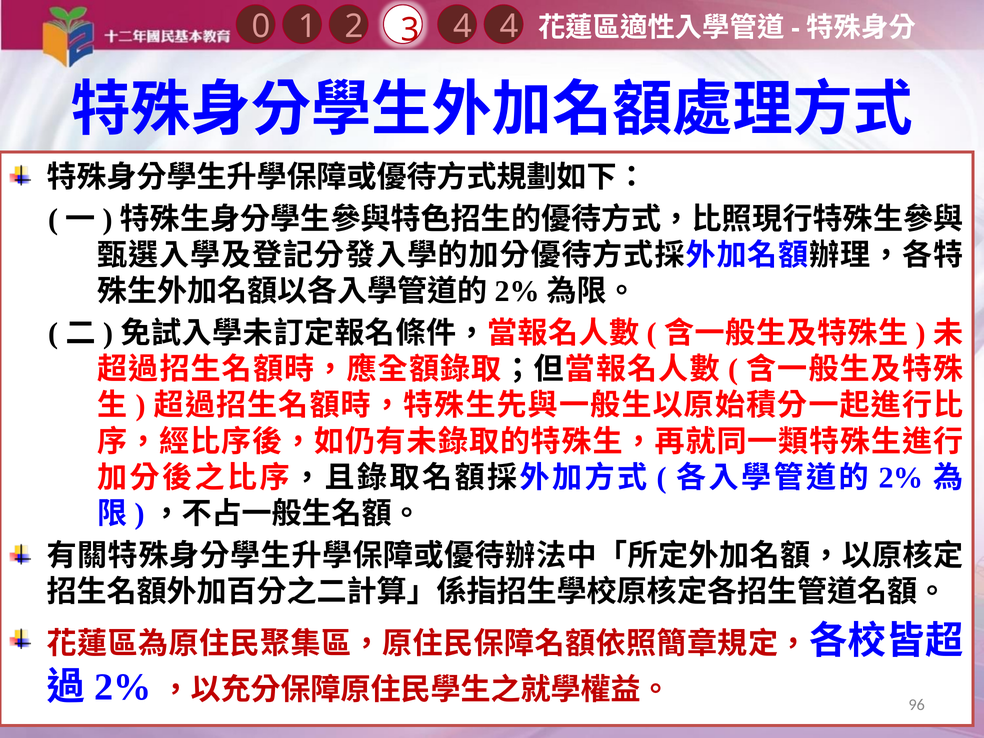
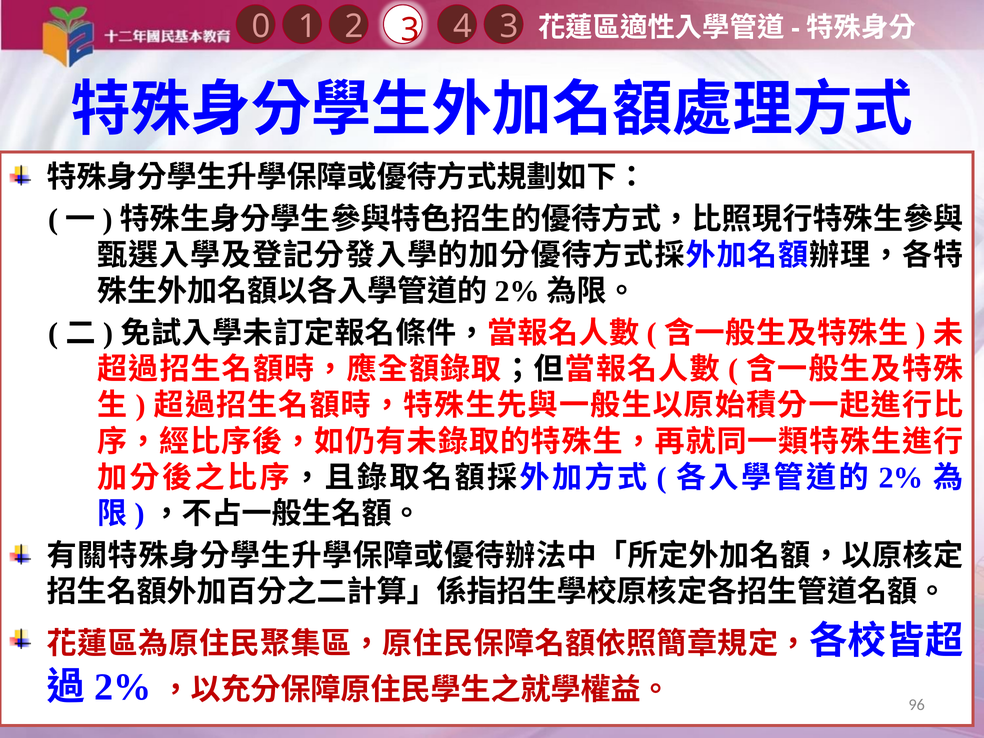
4 4: 4 -> 3 (509, 26)
